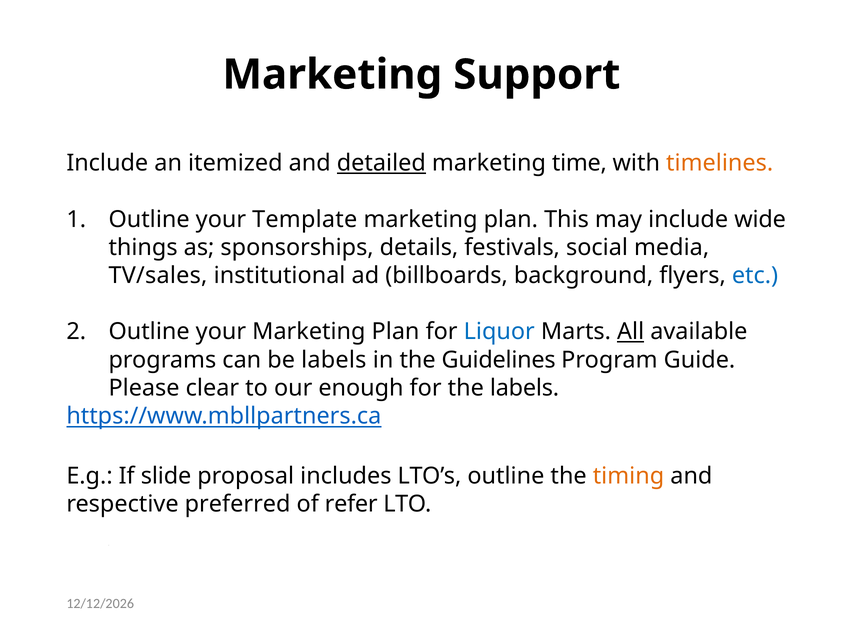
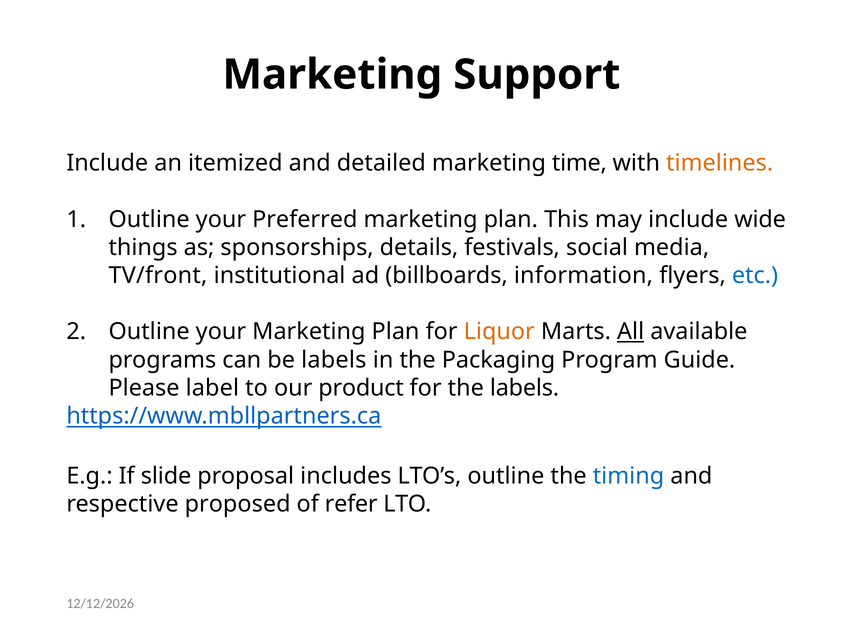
detailed underline: present -> none (381, 163)
Template: Template -> Preferred (305, 219)
TV/sales: TV/sales -> TV/front (158, 276)
background: background -> information (583, 276)
Liquor colour: blue -> orange (499, 332)
Guidelines: Guidelines -> Packaging (499, 360)
clear: clear -> label (212, 388)
enough: enough -> product (361, 388)
timing colour: orange -> blue (628, 476)
preferred: preferred -> proposed (238, 504)
